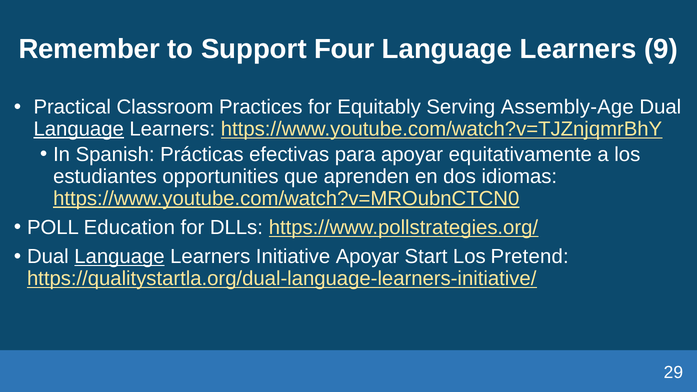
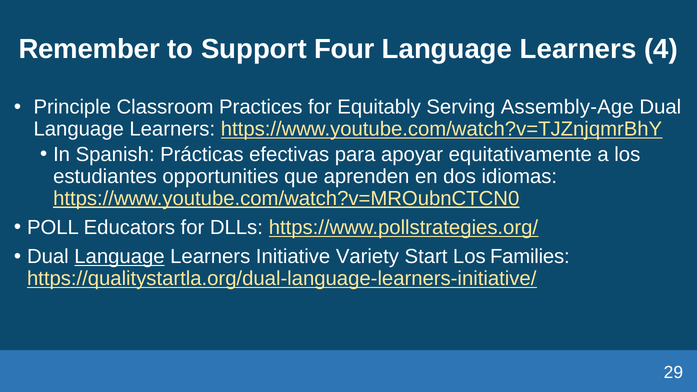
9: 9 -> 4 (661, 49)
Practical: Practical -> Principle (72, 107)
Language underline: present -> none (79, 129)
Education: Education -> Educators (129, 228)
Initiative Apoyar: Apoyar -> Variety (367, 257)
Pretend: Pretend -> Families (530, 257)
